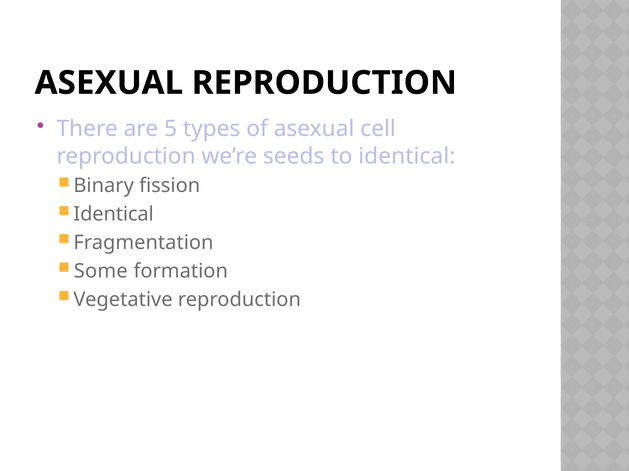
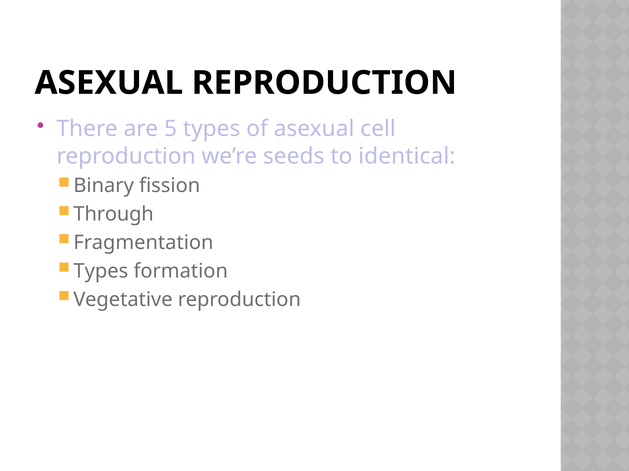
Identical: Identical -> Through (114, 215)
Some: Some -> Types (101, 271)
